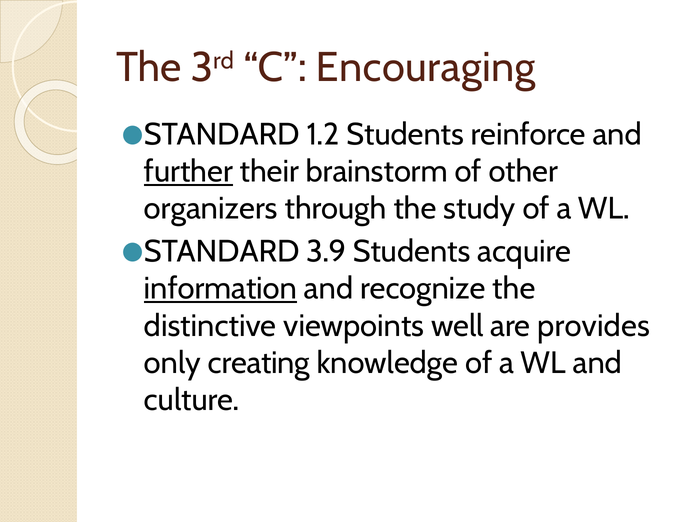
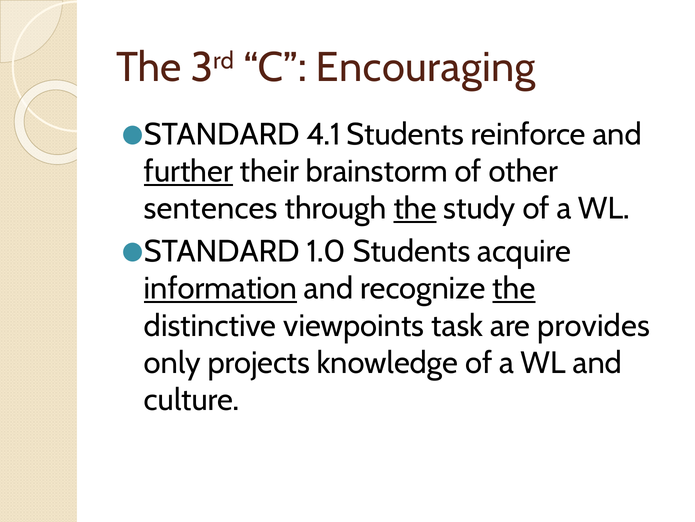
1.2: 1.2 -> 4.1 (323, 134)
organizers: organizers -> sentences (211, 208)
the underline: none -> present (415, 208)
3.9: 3.9 -> 1.0 (326, 251)
the underline: none -> present (514, 288)
well: well -> task (457, 325)
creating: creating -> projects (259, 362)
